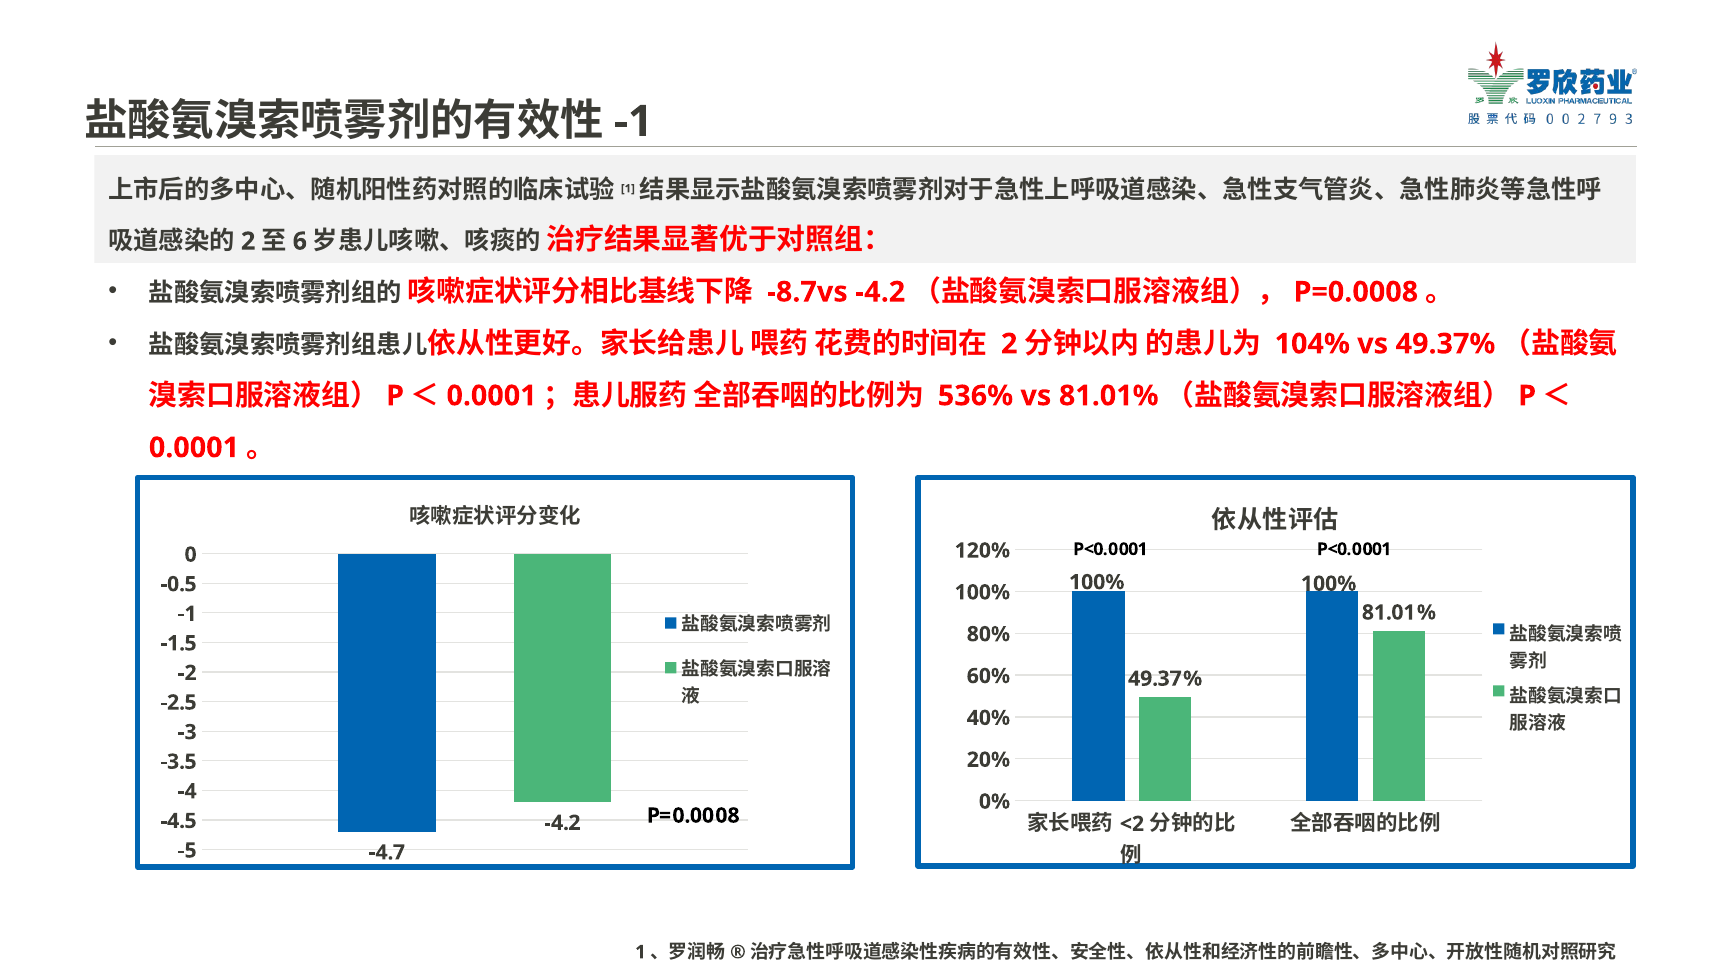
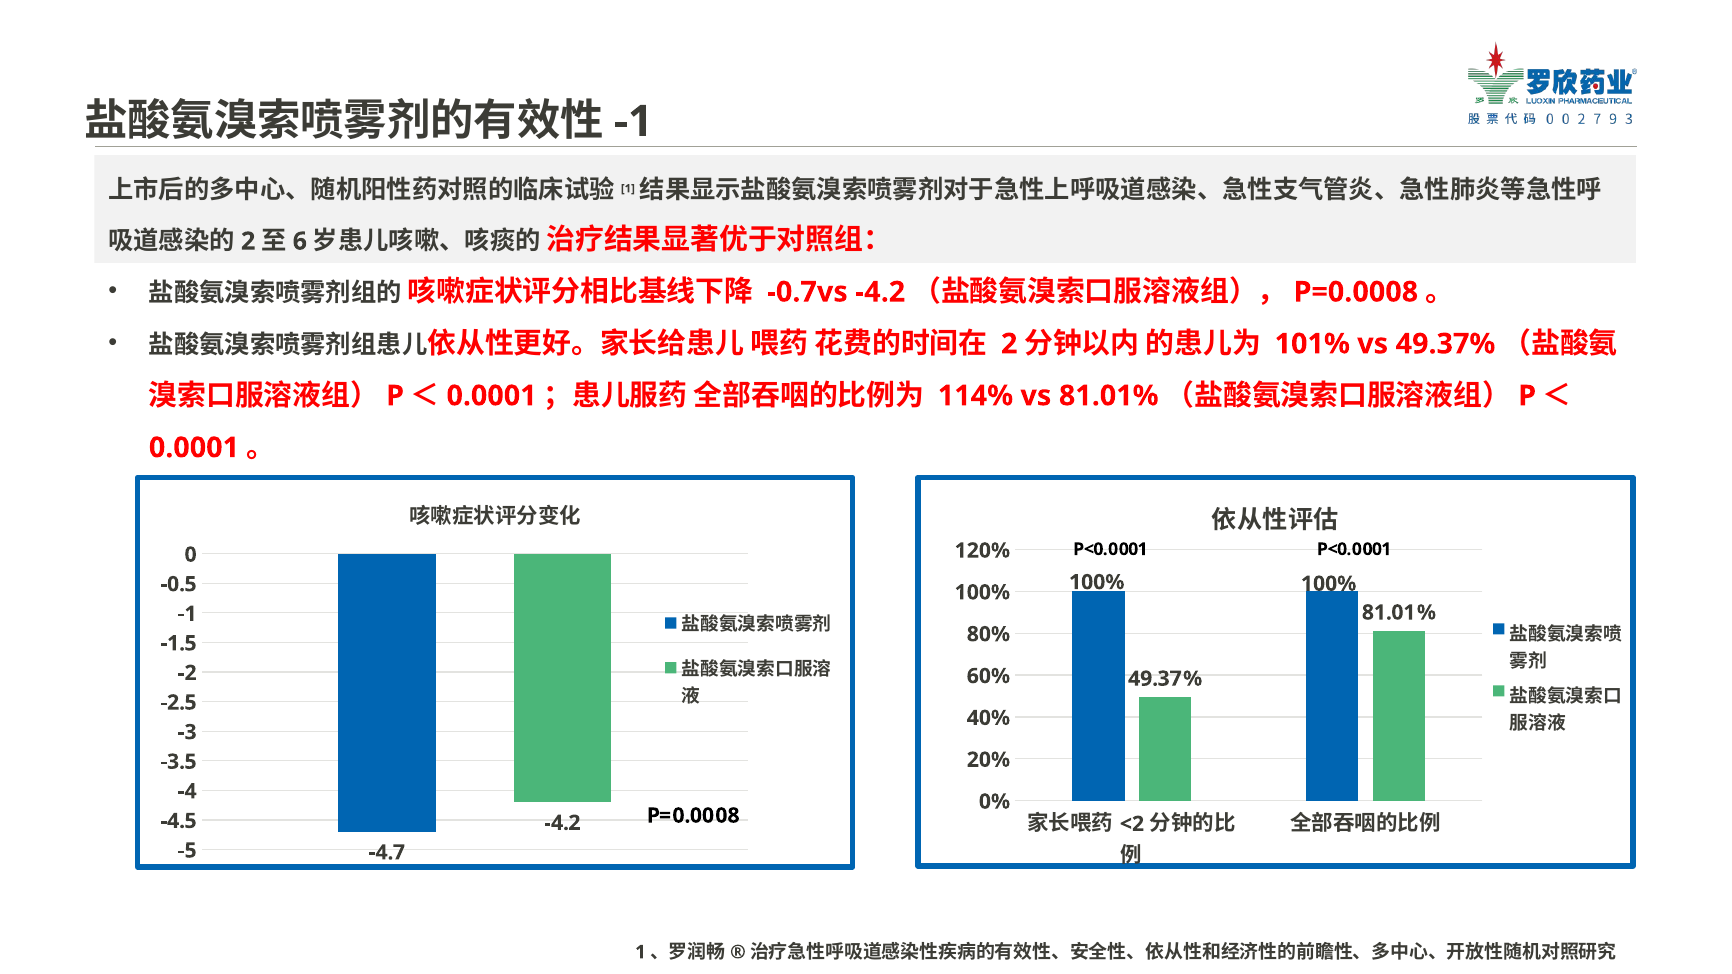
-8.7vs: -8.7vs -> -0.7vs (807, 292)
104%: 104% -> 101% (1312, 344)
536%: 536% -> 114% (976, 396)
